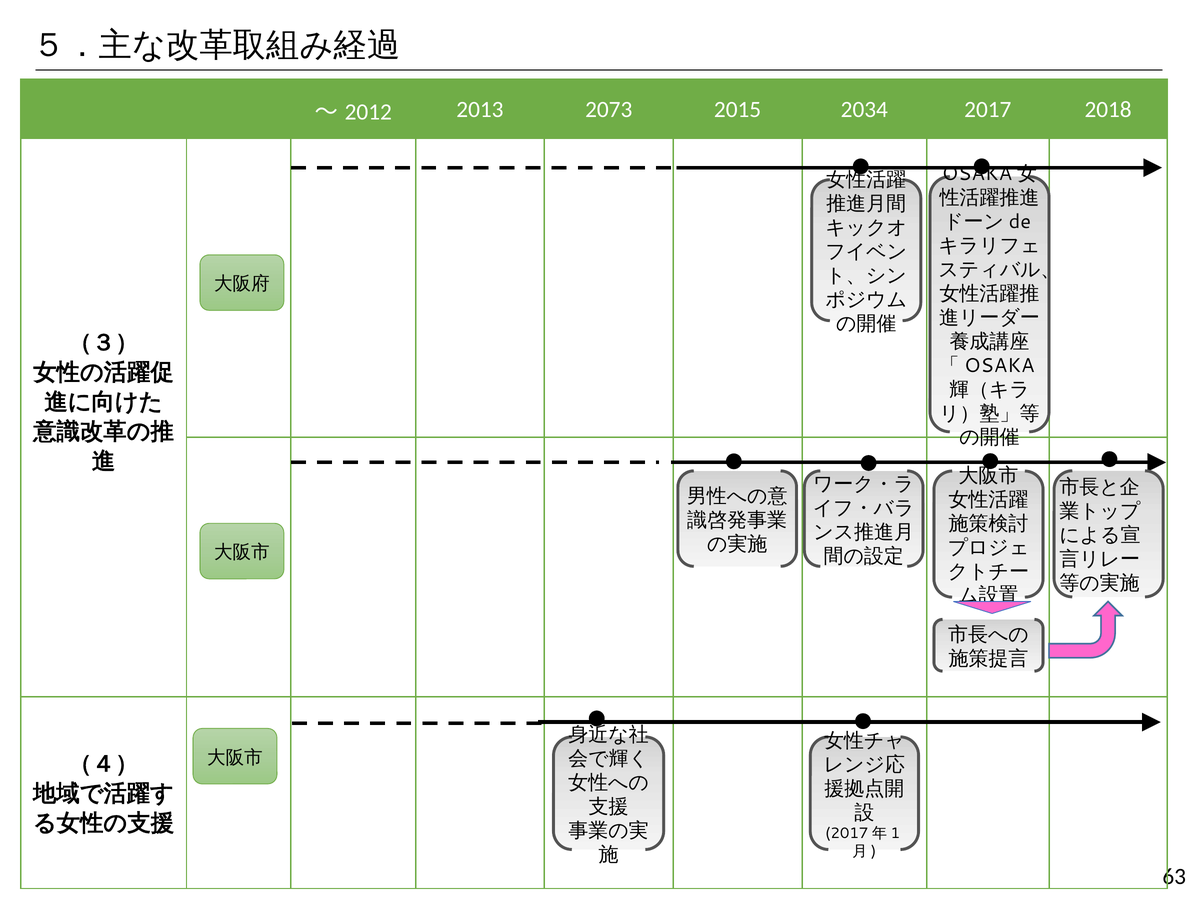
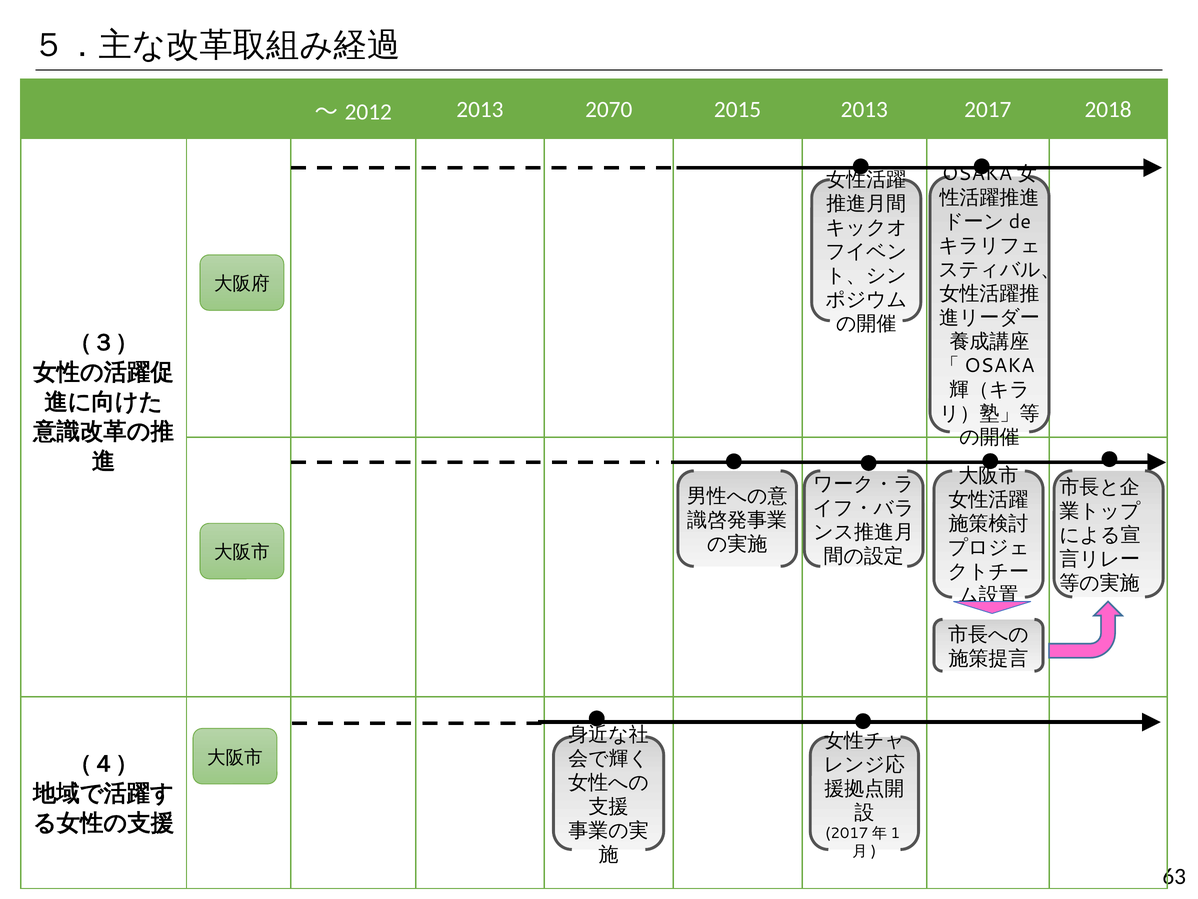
2073: 2073 -> 2070 (609, 110)
2015 2034: 2034 -> 2013 (864, 110)
